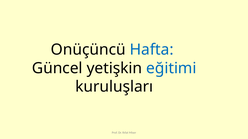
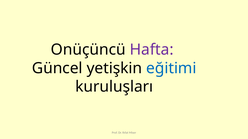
Hafta colour: blue -> purple (152, 50)
